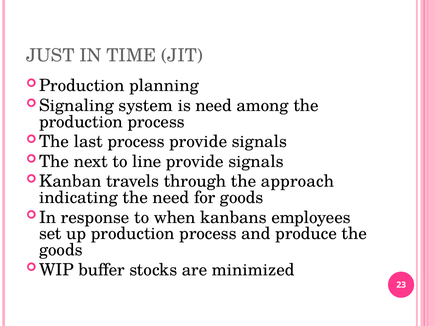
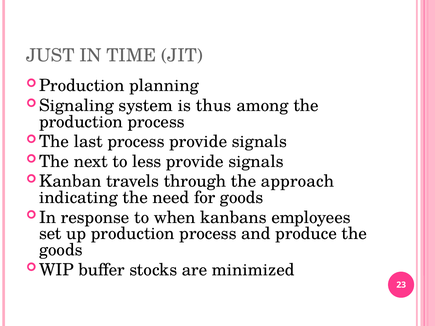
is need: need -> thus (214, 106)
line: line -> less (147, 162)
